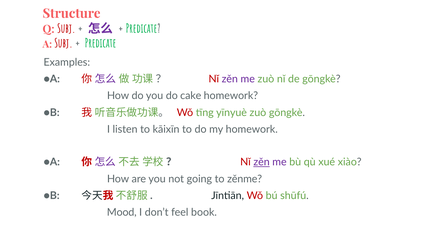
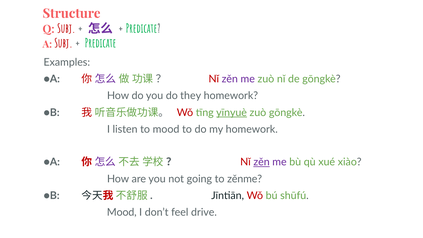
cake: cake -> they (191, 96)
yīnyuè underline: none -> present (232, 113)
to kāixīn: kāixīn -> mood (166, 129)
book: book -> drive (204, 212)
